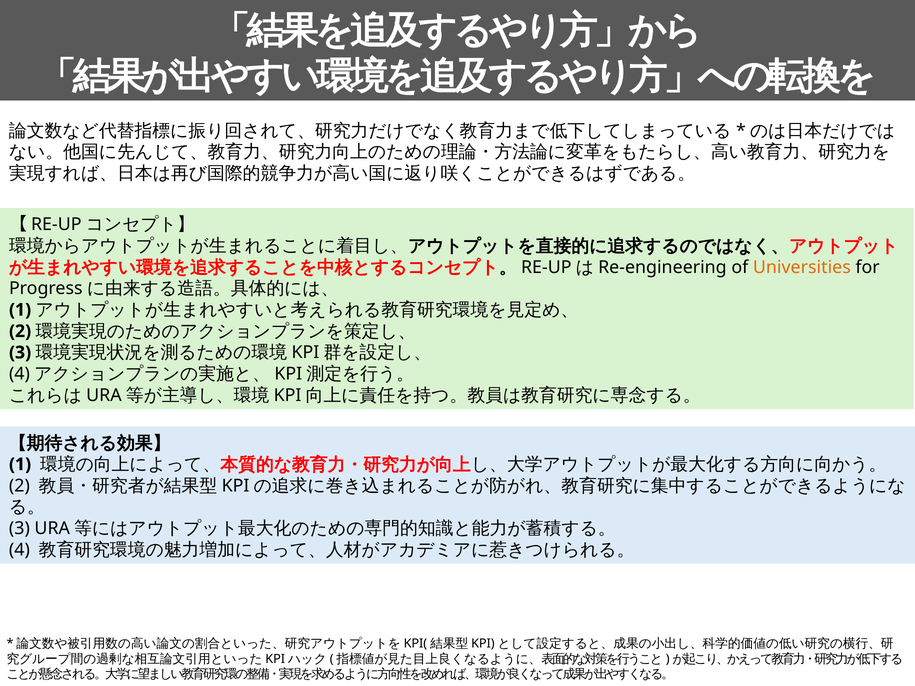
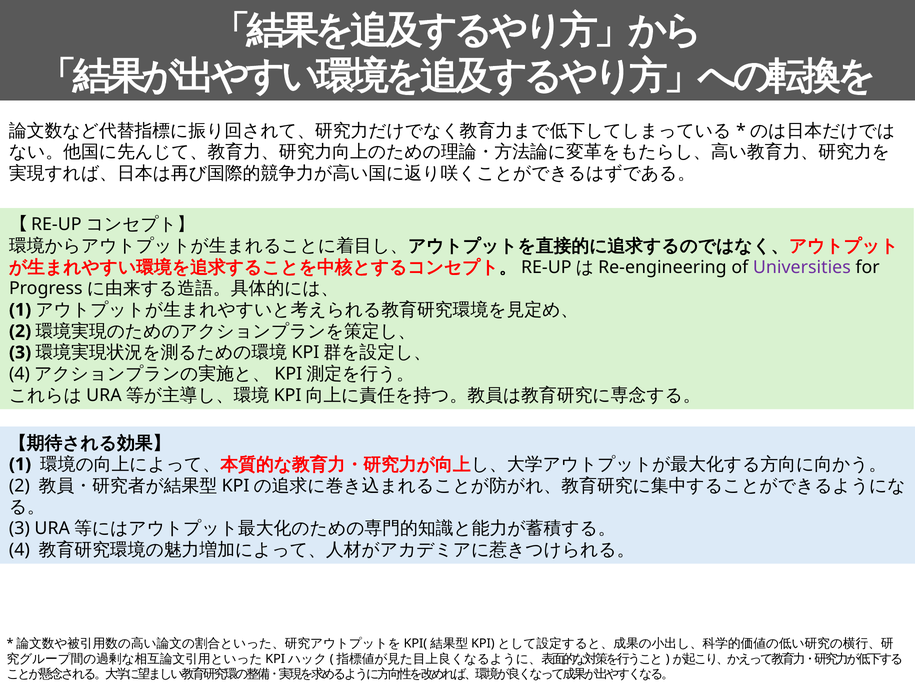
Universities colour: orange -> purple (802, 267)
